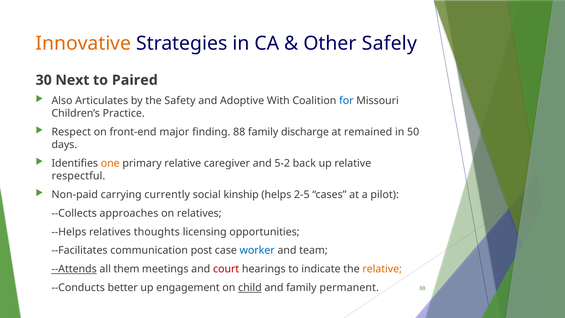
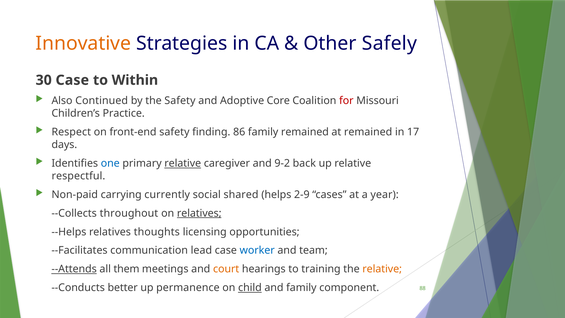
30 Next: Next -> Case (72, 80)
Paired: Paired -> Within (135, 80)
Articulates: Articulates -> Continued (102, 101)
With: With -> Core (278, 101)
for colour: blue -> red (346, 101)
front-end major: major -> safety (174, 132)
finding 88: 88 -> 86 (239, 132)
family discharge: discharge -> remained (305, 132)
50: 50 -> 17 (413, 132)
one colour: orange -> blue (110, 163)
relative underline: none -> present (183, 163)
5-2: 5-2 -> 9-2 (282, 163)
kinship: kinship -> shared (241, 195)
2-5: 2-5 -> 2-9 (302, 195)
pilot: pilot -> year (385, 195)
approaches: approaches -> throughout (129, 213)
relatives underline: none -> present (199, 213)
post: post -> lead (201, 250)
court colour: red -> orange (226, 269)
indicate: indicate -> training (321, 269)
engagement: engagement -> permanence (188, 288)
permanent: permanent -> component (349, 288)
